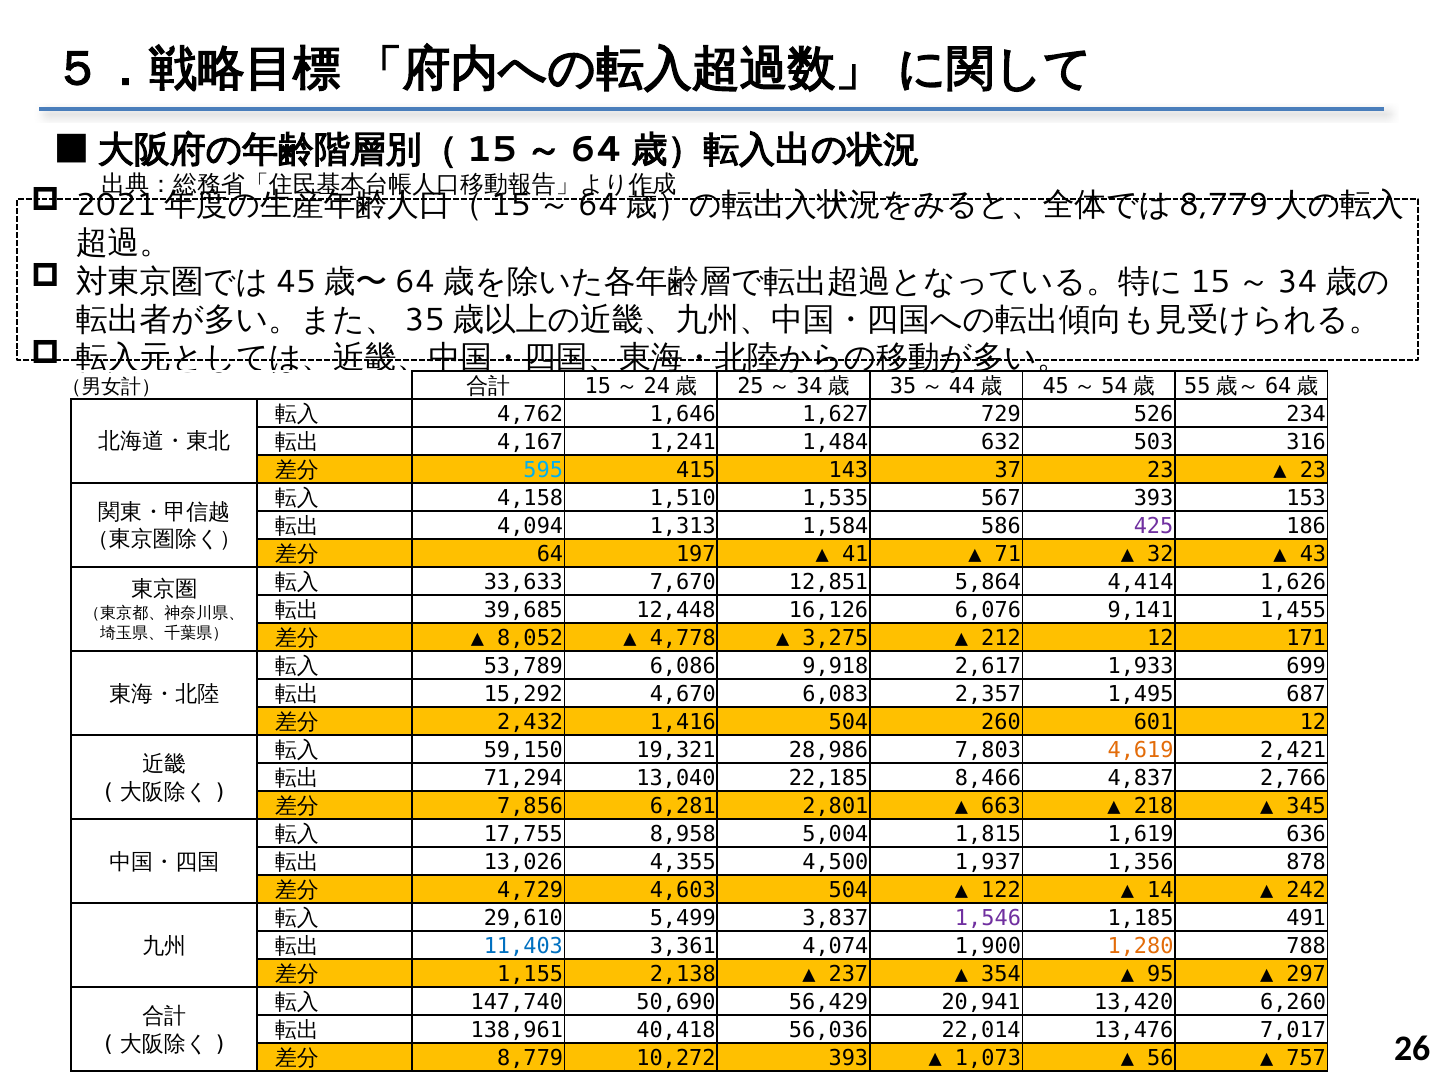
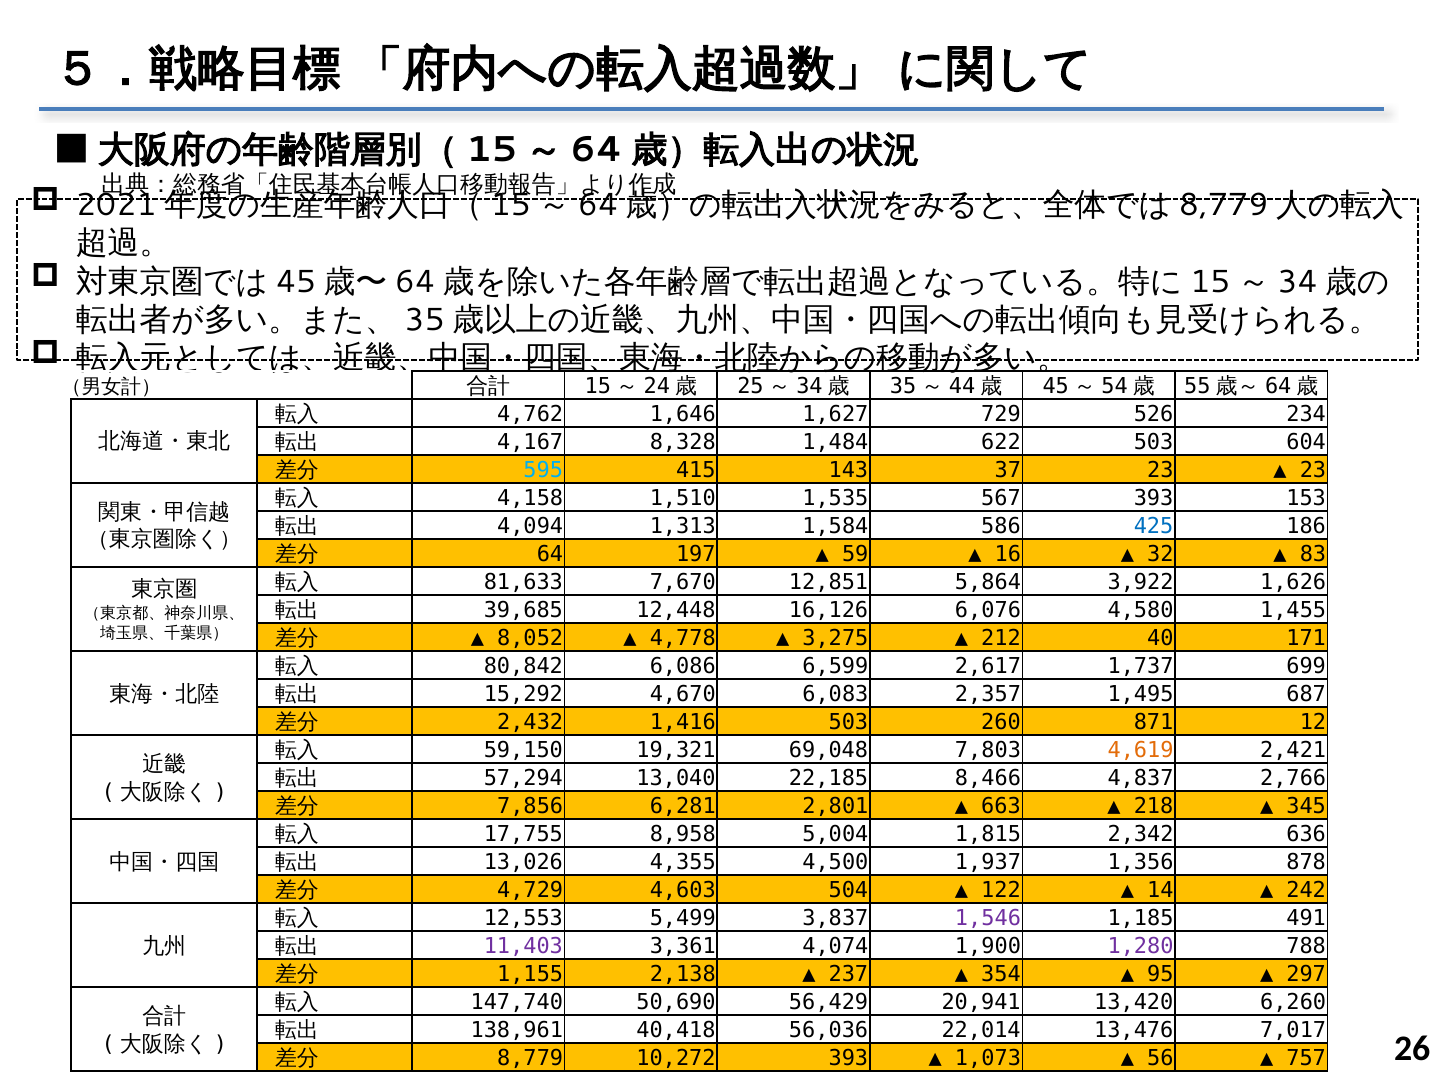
1,241: 1,241 -> 8,328 (683, 442)
632: 632 -> 622 (1001, 442)
316: 316 -> 604 (1306, 442)
425 colour: purple -> blue (1154, 526)
41: 41 -> 59 (855, 554)
71: 71 -> 16 (1008, 554)
43: 43 -> 83 (1313, 554)
33,633: 33,633 -> 81,633 (523, 582)
4,414: 4,414 -> 3,922 (1141, 582)
9,141: 9,141 -> 4,580 (1141, 610)
212 12: 12 -> 40 (1160, 638)
53,789: 53,789 -> 80,842 (523, 666)
9,918: 9,918 -> 6,599 (835, 666)
1,933: 1,933 -> 1,737 (1141, 666)
1,416 504: 504 -> 503 (848, 722)
601: 601 -> 871 (1154, 722)
28,986: 28,986 -> 69,048 (829, 750)
71,294: 71,294 -> 57,294 (523, 778)
1,619: 1,619 -> 2,342 (1141, 834)
29,610: 29,610 -> 12,553 (523, 918)
11,403 colour: blue -> purple (523, 946)
1,280 colour: orange -> purple (1141, 946)
